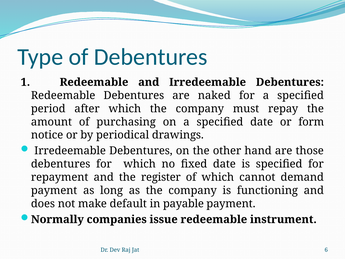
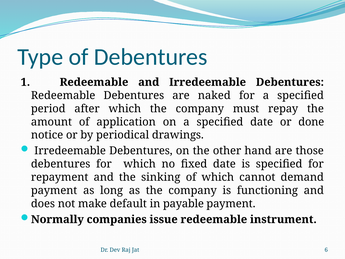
purchasing: purchasing -> application (126, 122)
form: form -> done (311, 122)
register: register -> sinking (161, 177)
